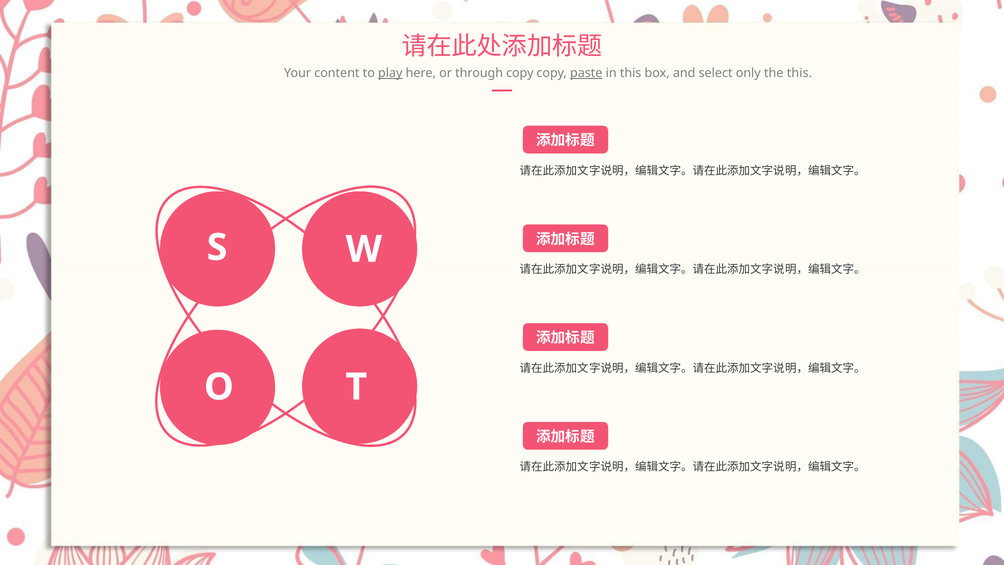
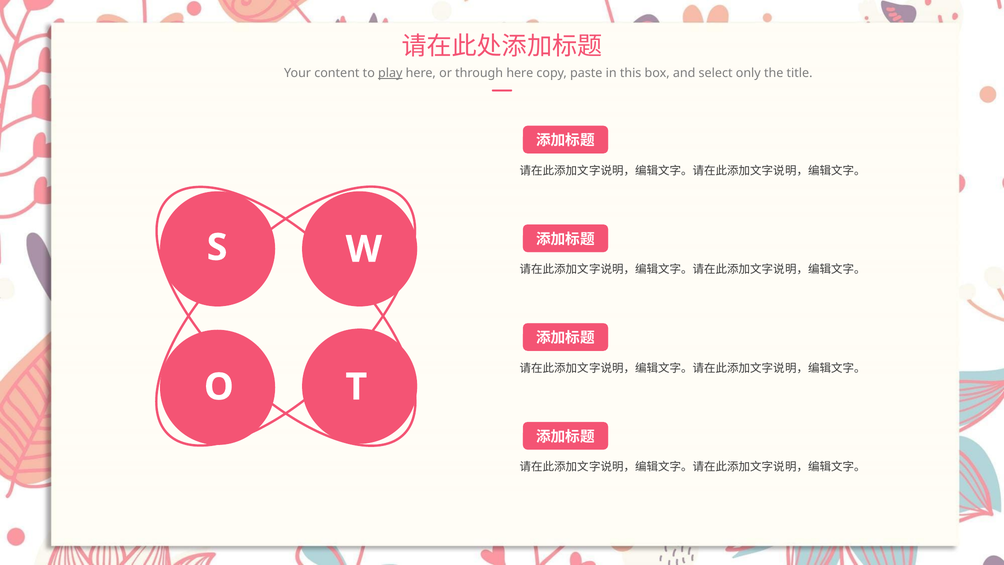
through copy: copy -> here (520, 73)
paste underline: present -> none (586, 73)
the this: this -> title (800, 73)
